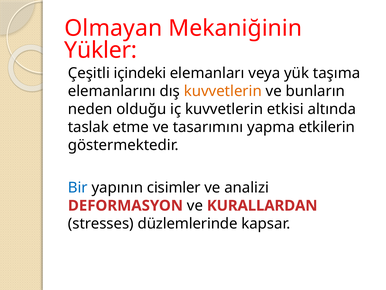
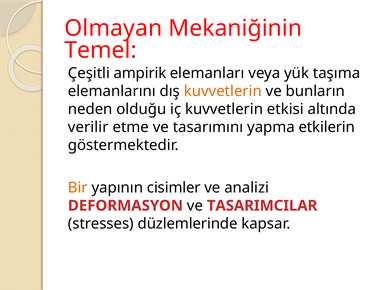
Yükler: Yükler -> Temel (101, 50)
içindeki: içindeki -> ampirik (140, 73)
taslak: taslak -> verilir (88, 127)
Bir colour: blue -> orange (78, 187)
KURALLARDAN: KURALLARDAN -> TASARIMCILAR (262, 205)
